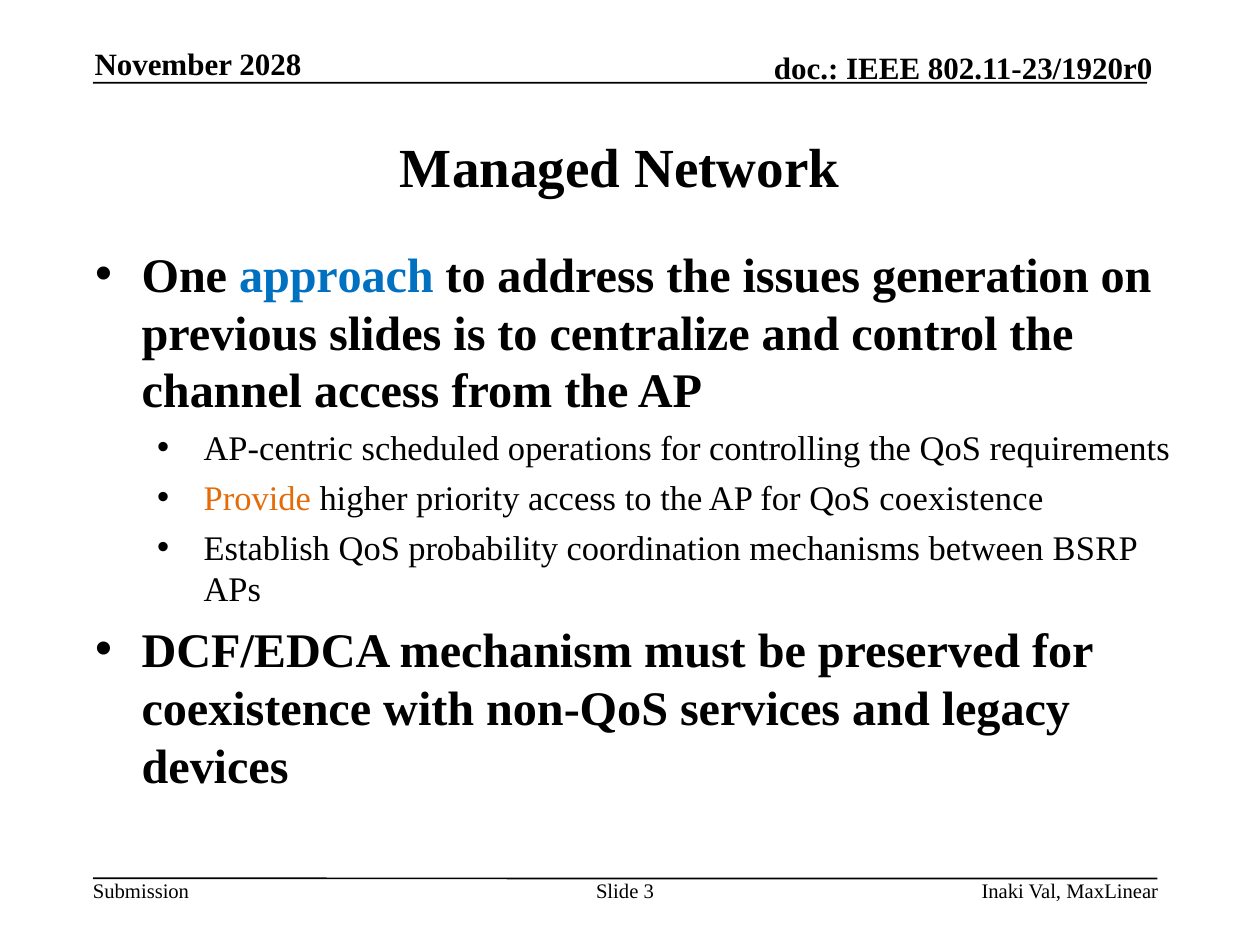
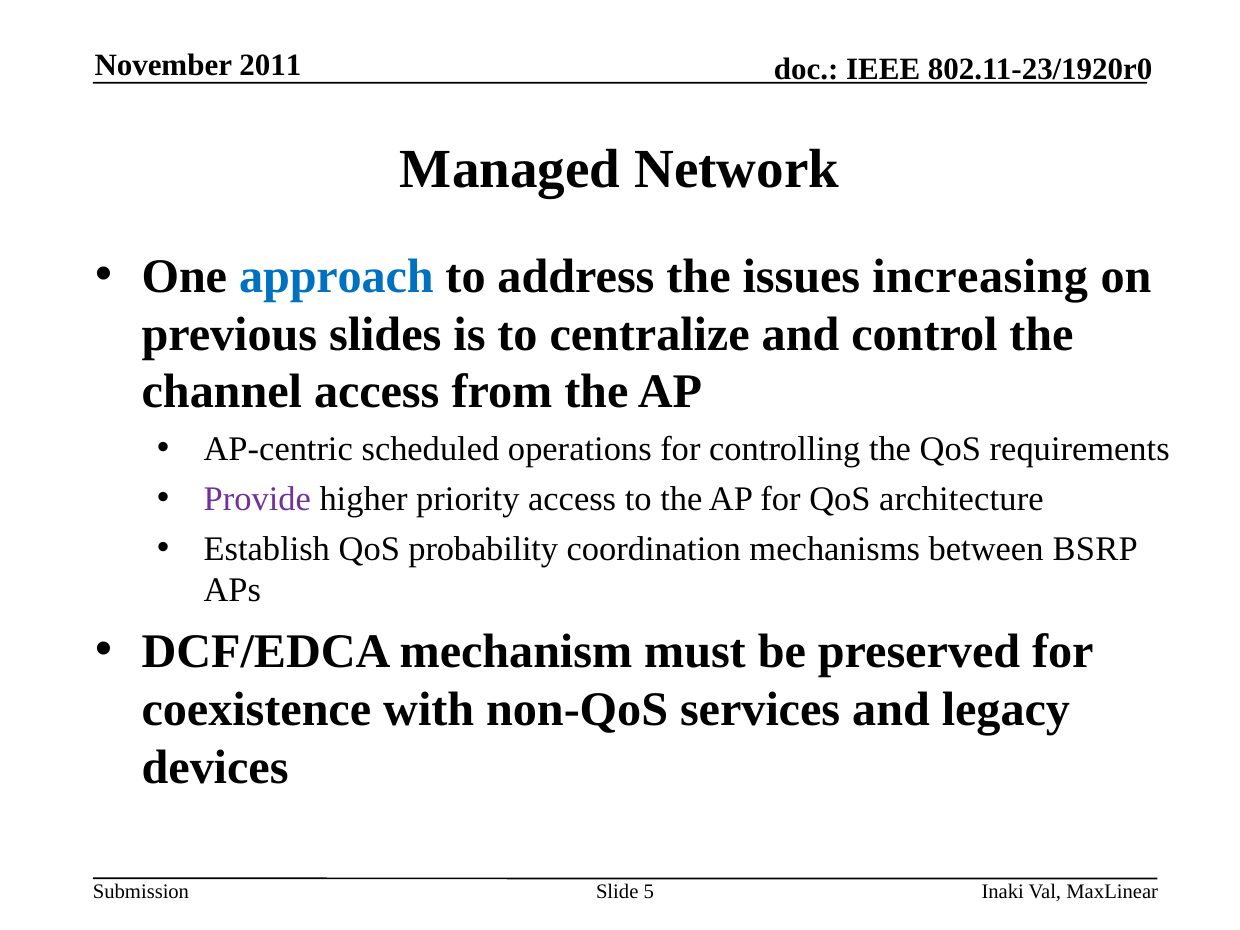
2028: 2028 -> 2011 (270, 66)
generation: generation -> increasing (980, 276)
Provide colour: orange -> purple (257, 499)
QoS coexistence: coexistence -> architecture (961, 499)
3: 3 -> 5 (649, 892)
